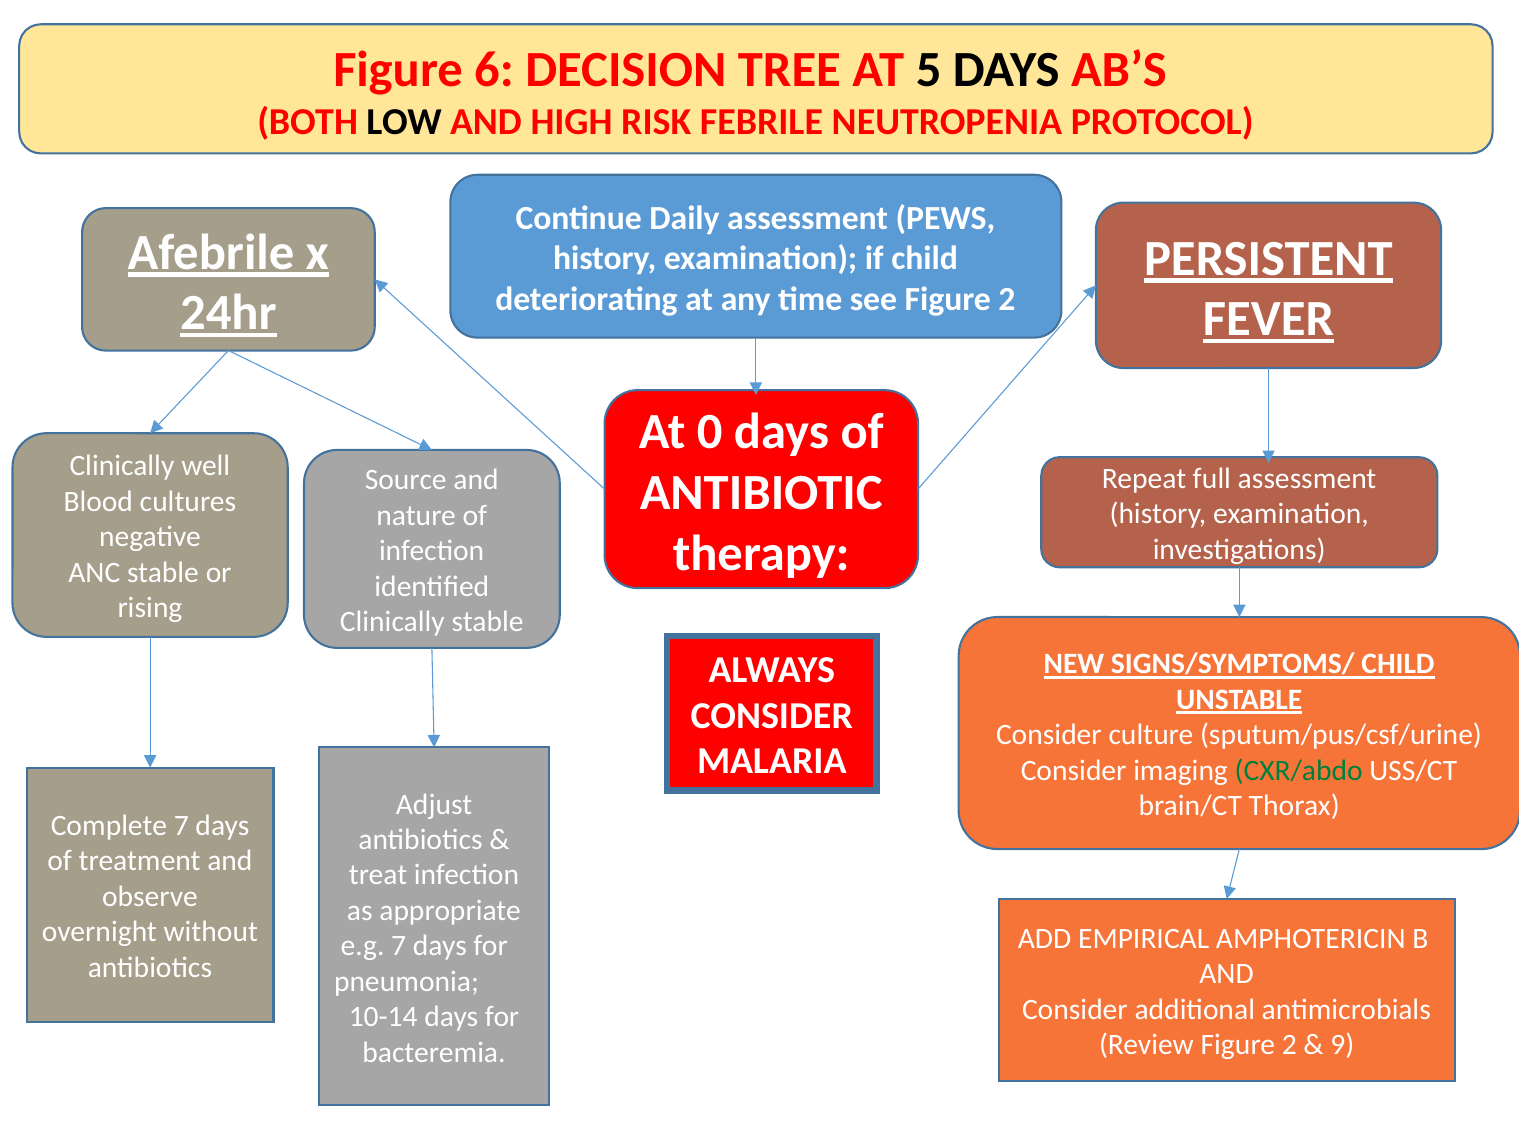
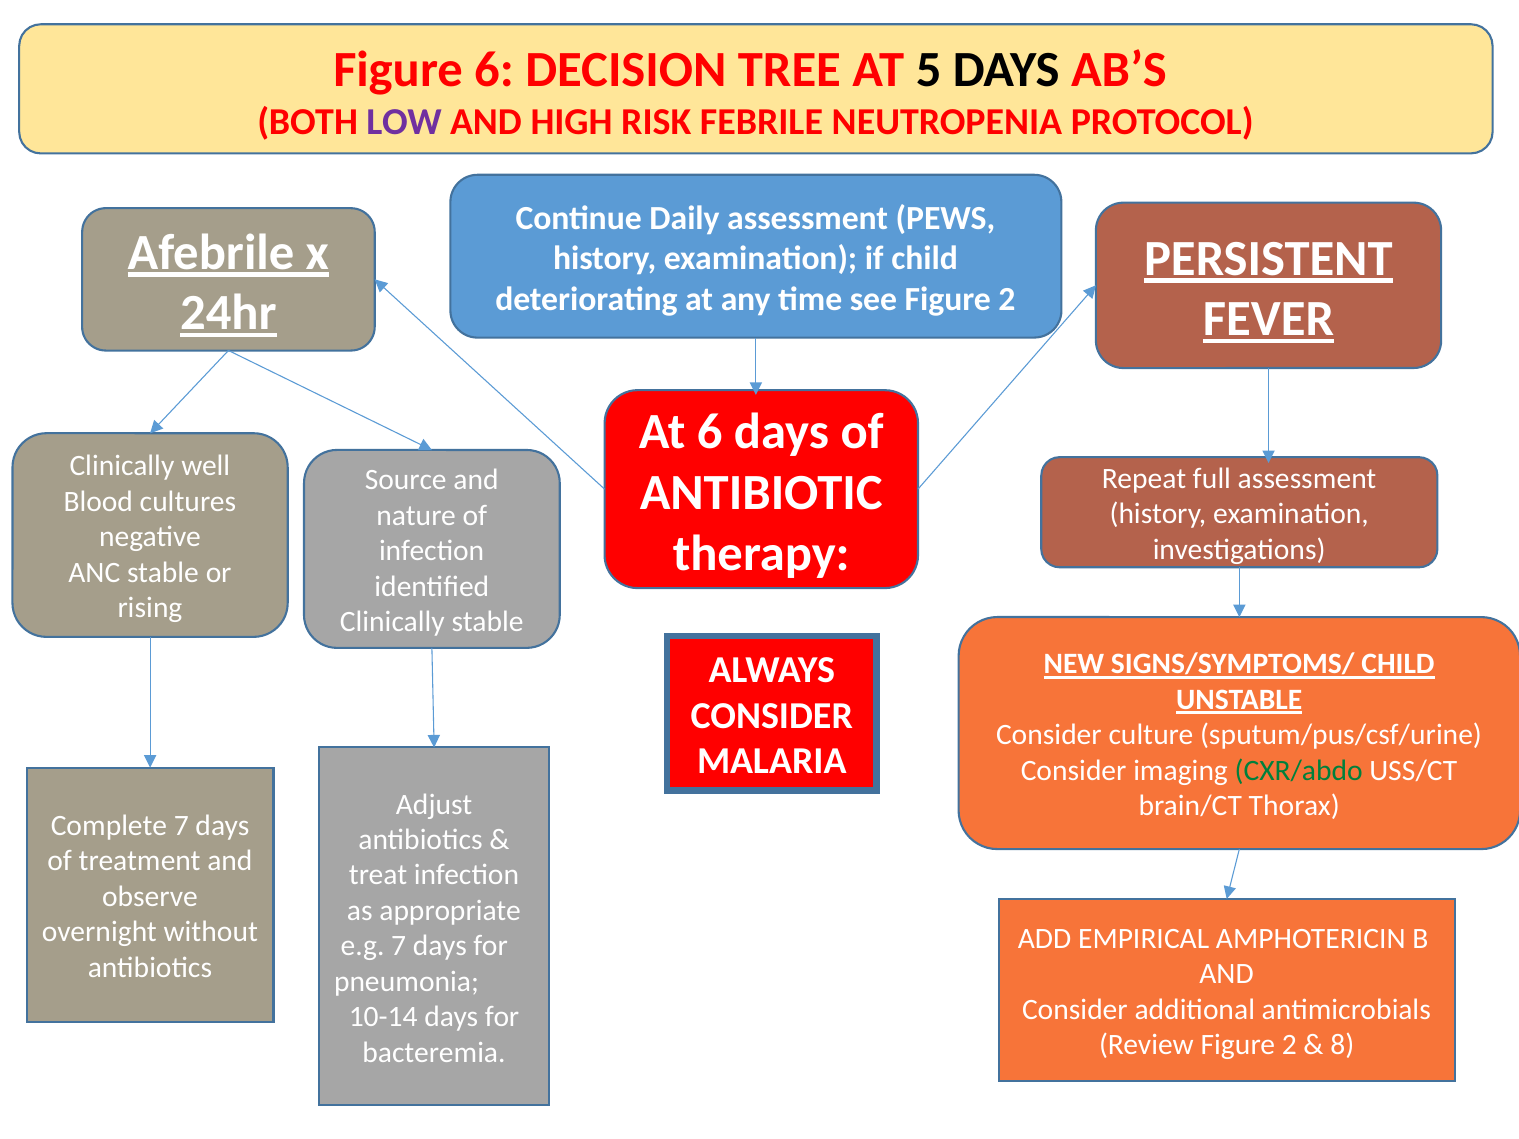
LOW colour: black -> purple (404, 122)
At 0: 0 -> 6 (710, 432)
9: 9 -> 8 (1342, 1045)
